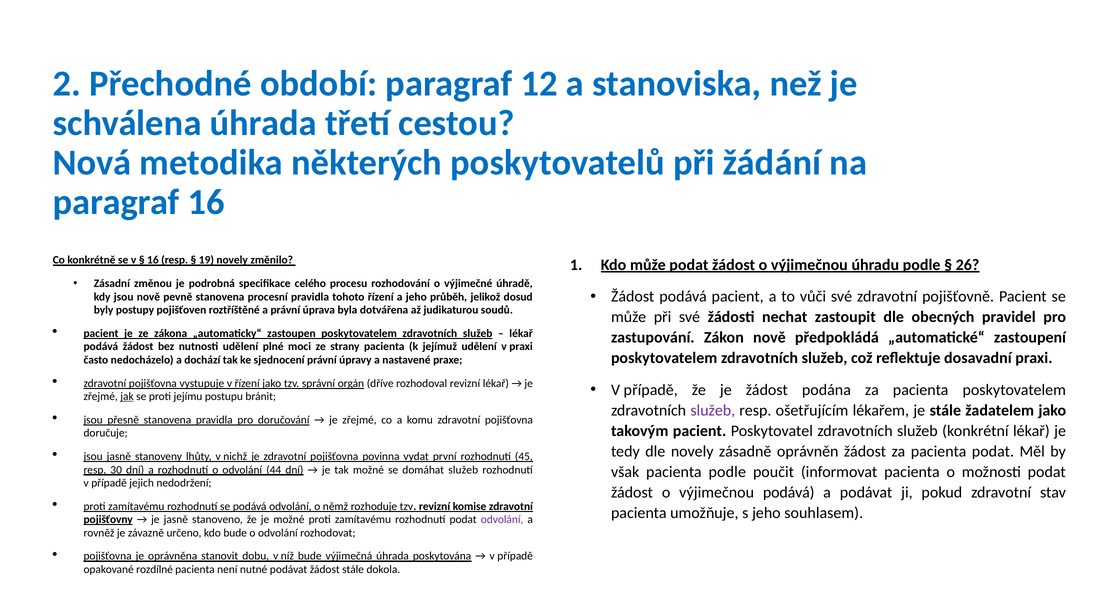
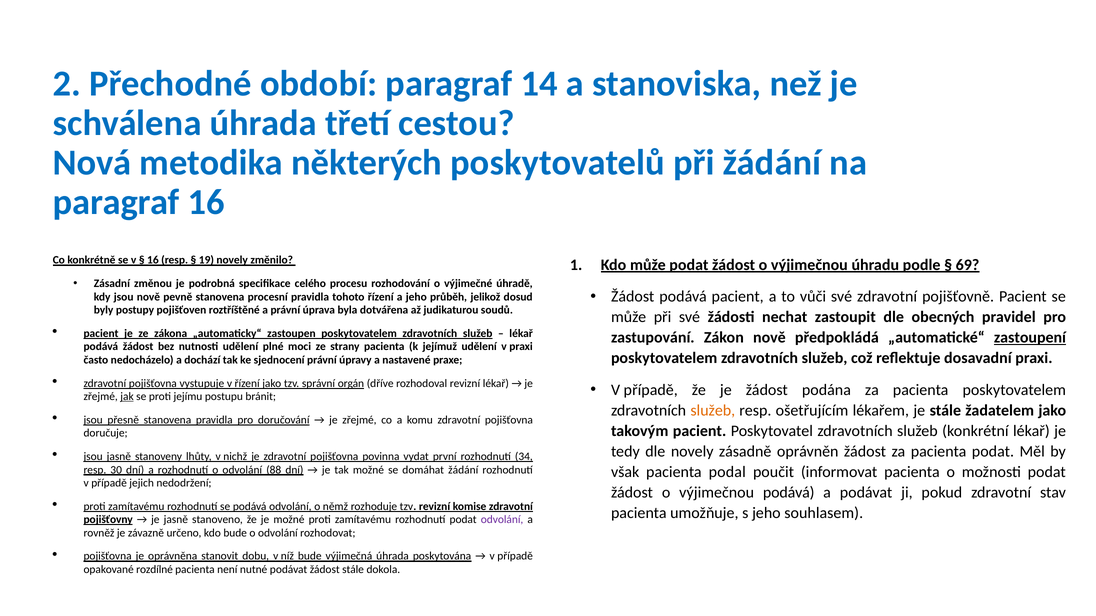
12: 12 -> 14 (539, 84)
26: 26 -> 69 (968, 265)
zastoupení underline: none -> present (1030, 338)
služeb colour: purple -> orange (713, 411)
45: 45 -> 34 (524, 457)
44: 44 -> 88 (274, 470)
domáhat služeb: služeb -> žádání (463, 470)
pacienta podle: podle -> podal (727, 472)
